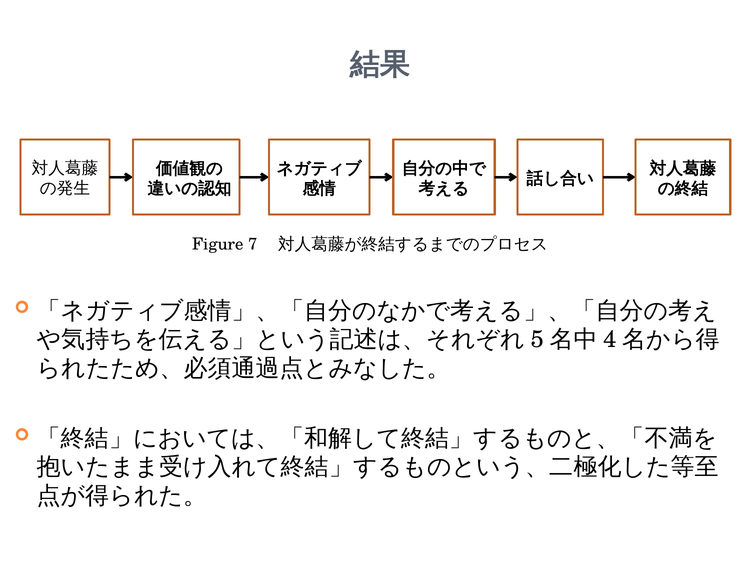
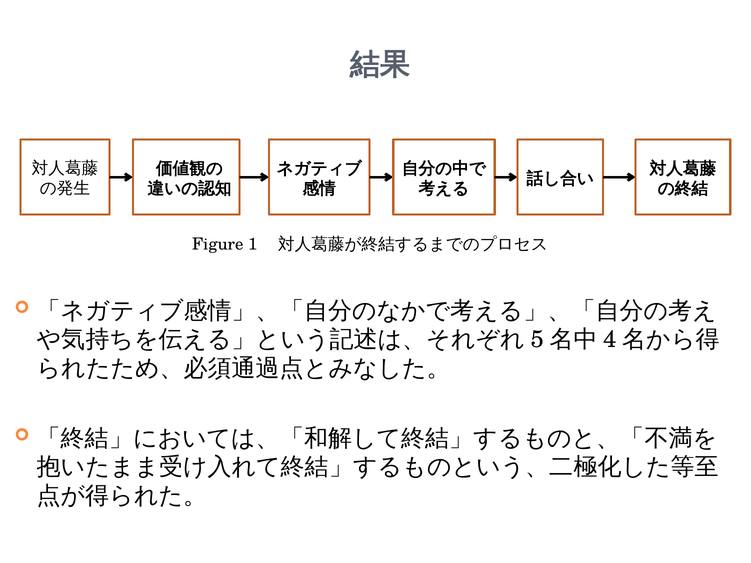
7: 7 -> 1 (253, 245)
